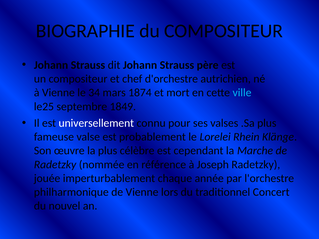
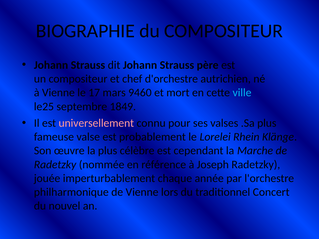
34: 34 -> 17 (94, 93)
1874: 1874 -> 9460 (140, 93)
universellement colour: white -> pink (96, 123)
